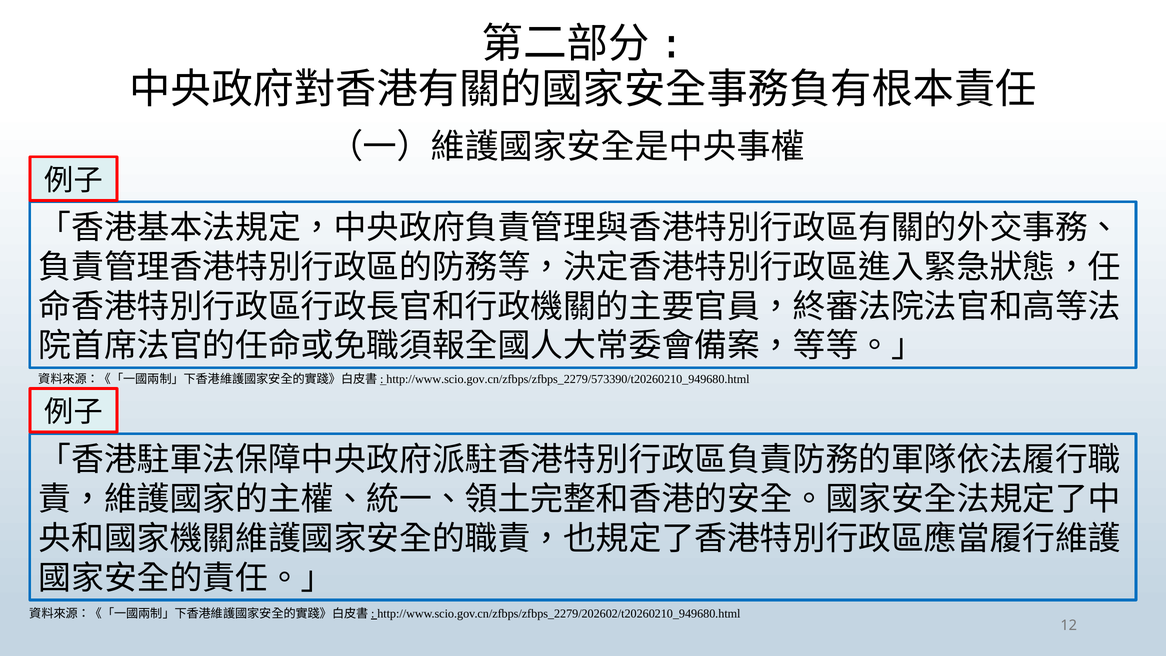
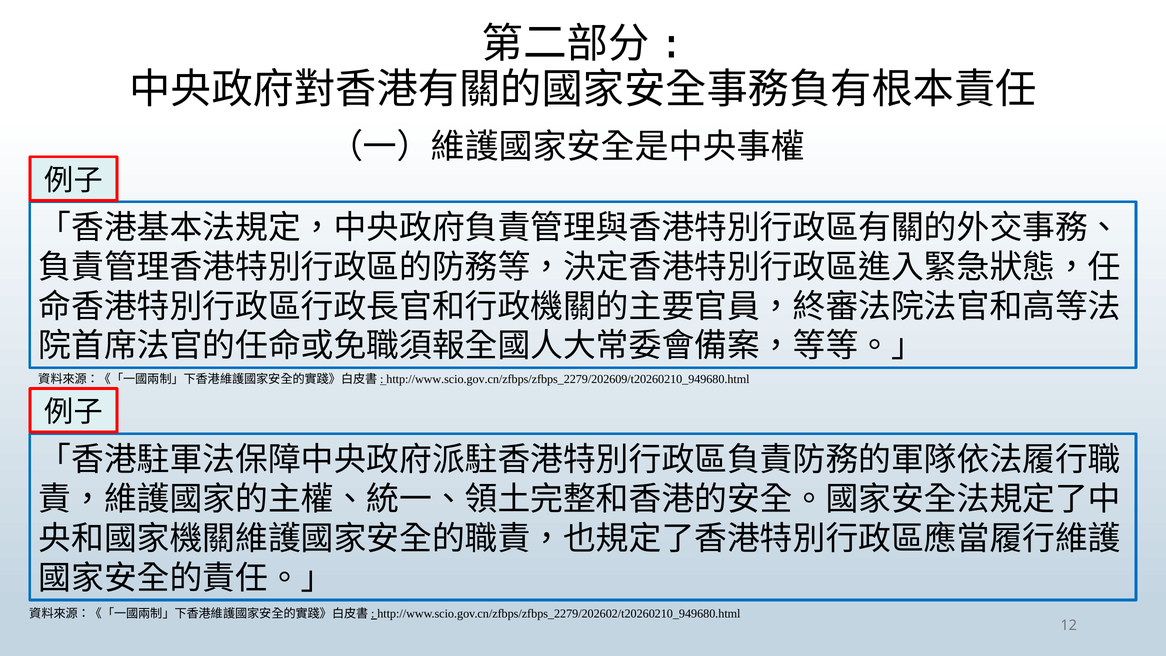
http://www.scio.gov.cn/zfbps/zfbps_2279/573390/t20260210_949680.html: http://www.scio.gov.cn/zfbps/zfbps_2279/573390/t20260210_949680.html -> http://www.scio.gov.cn/zfbps/zfbps_2279/202609/t20260210_949680.html (568, 379)
